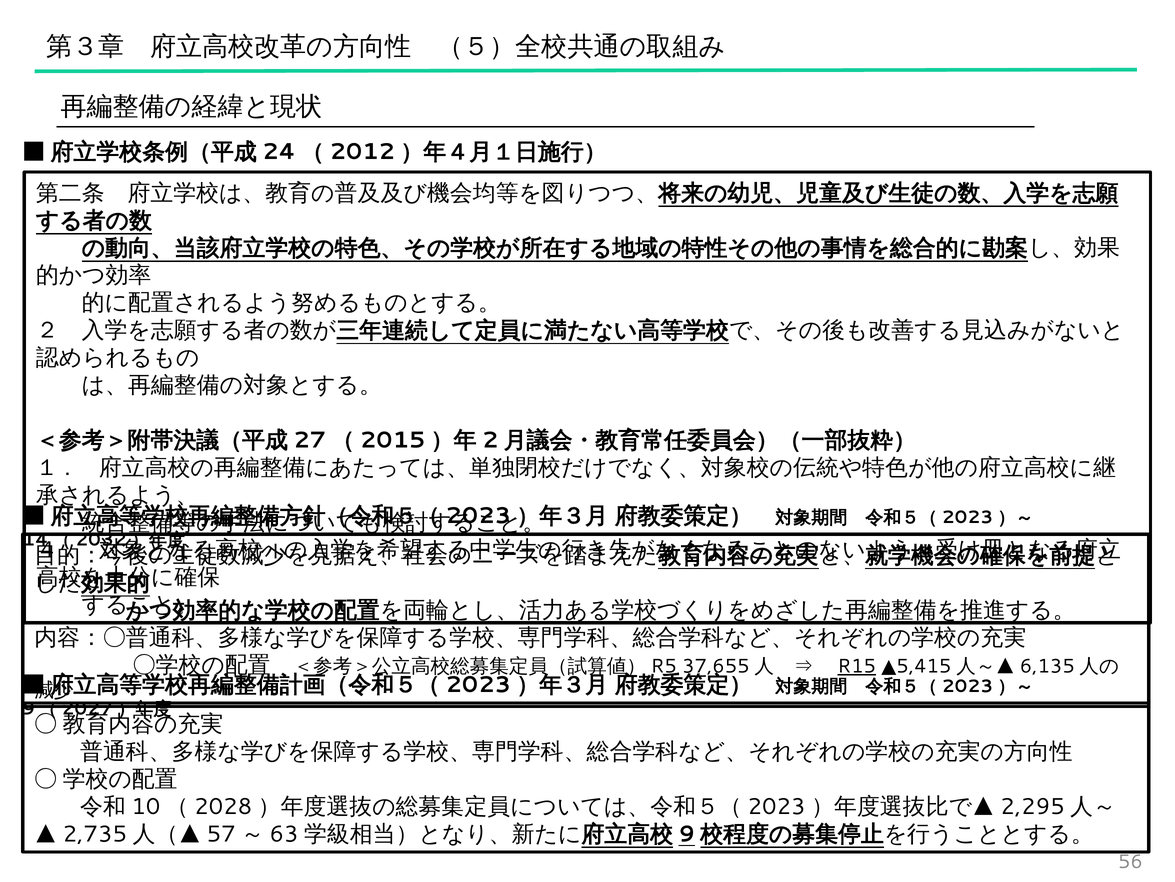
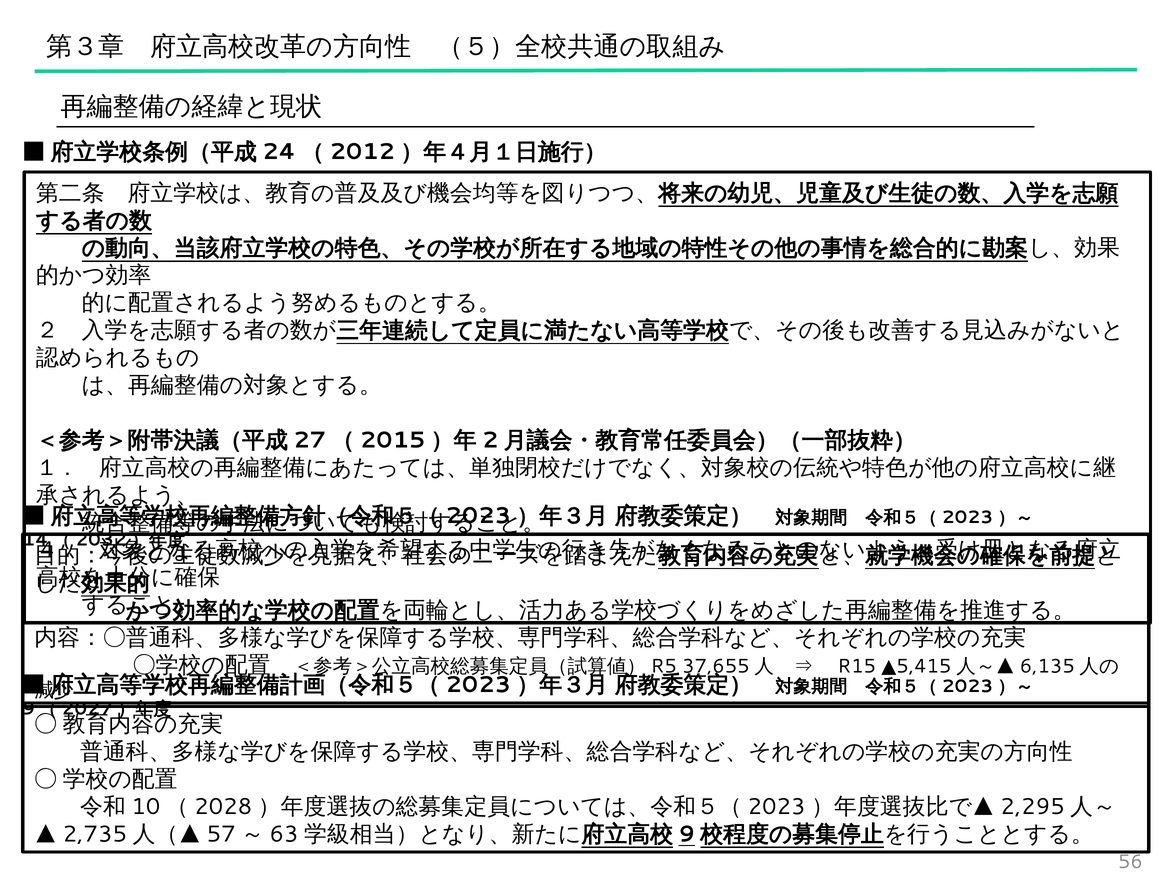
R15 underline: present -> none (857, 666)
